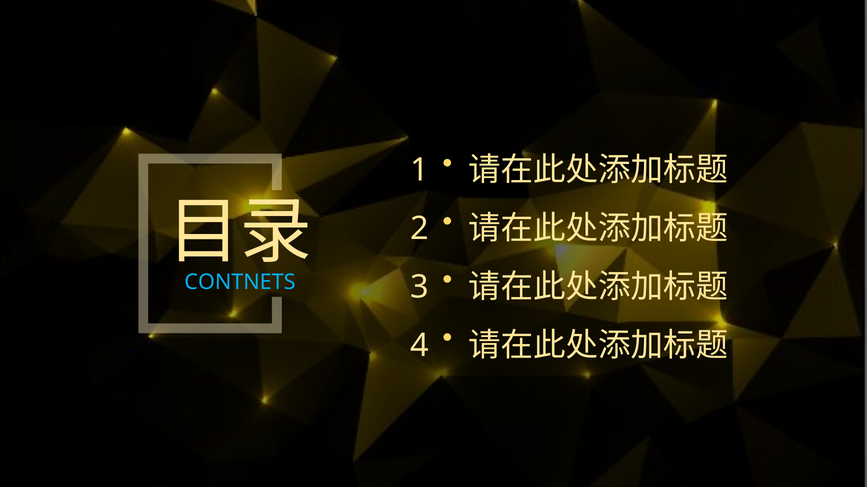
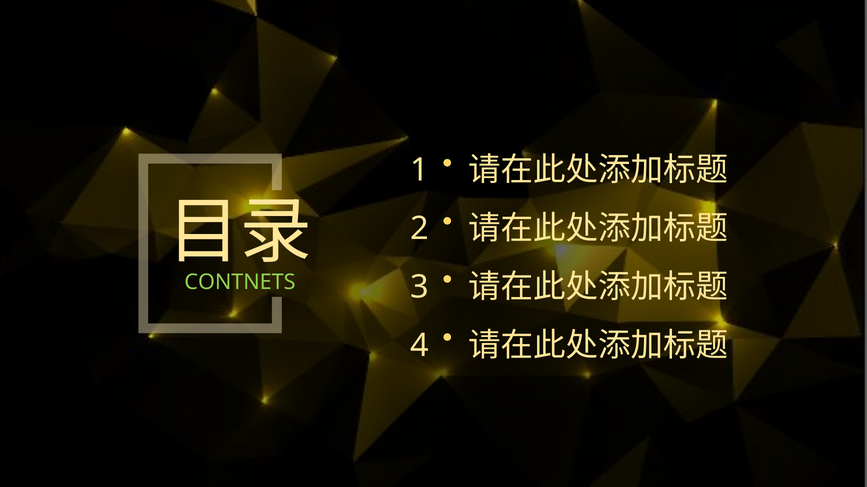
CONTNETS colour: light blue -> light green (240, 282)
